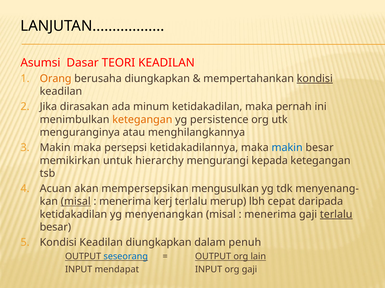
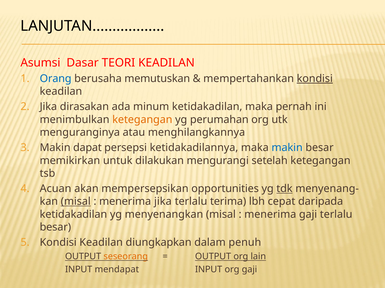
Orang colour: orange -> blue (56, 79)
berusaha diungkapkan: diungkapkan -> memutuskan (157, 79)
persistence: persistence -> perumahan (219, 120)
Makin maka: maka -> dapat (87, 148)
hierarchy: hierarchy -> dilakukan (160, 161)
kepada: kepada -> setelah (270, 161)
mengusulkan: mengusulkan -> opportunities (225, 189)
tdk underline: none -> present (285, 189)
menerima kerj: kerj -> jika (163, 202)
merup: merup -> terima (228, 202)
terlalu underline: present -> none (336, 215)
seseorang colour: blue -> orange (126, 257)
